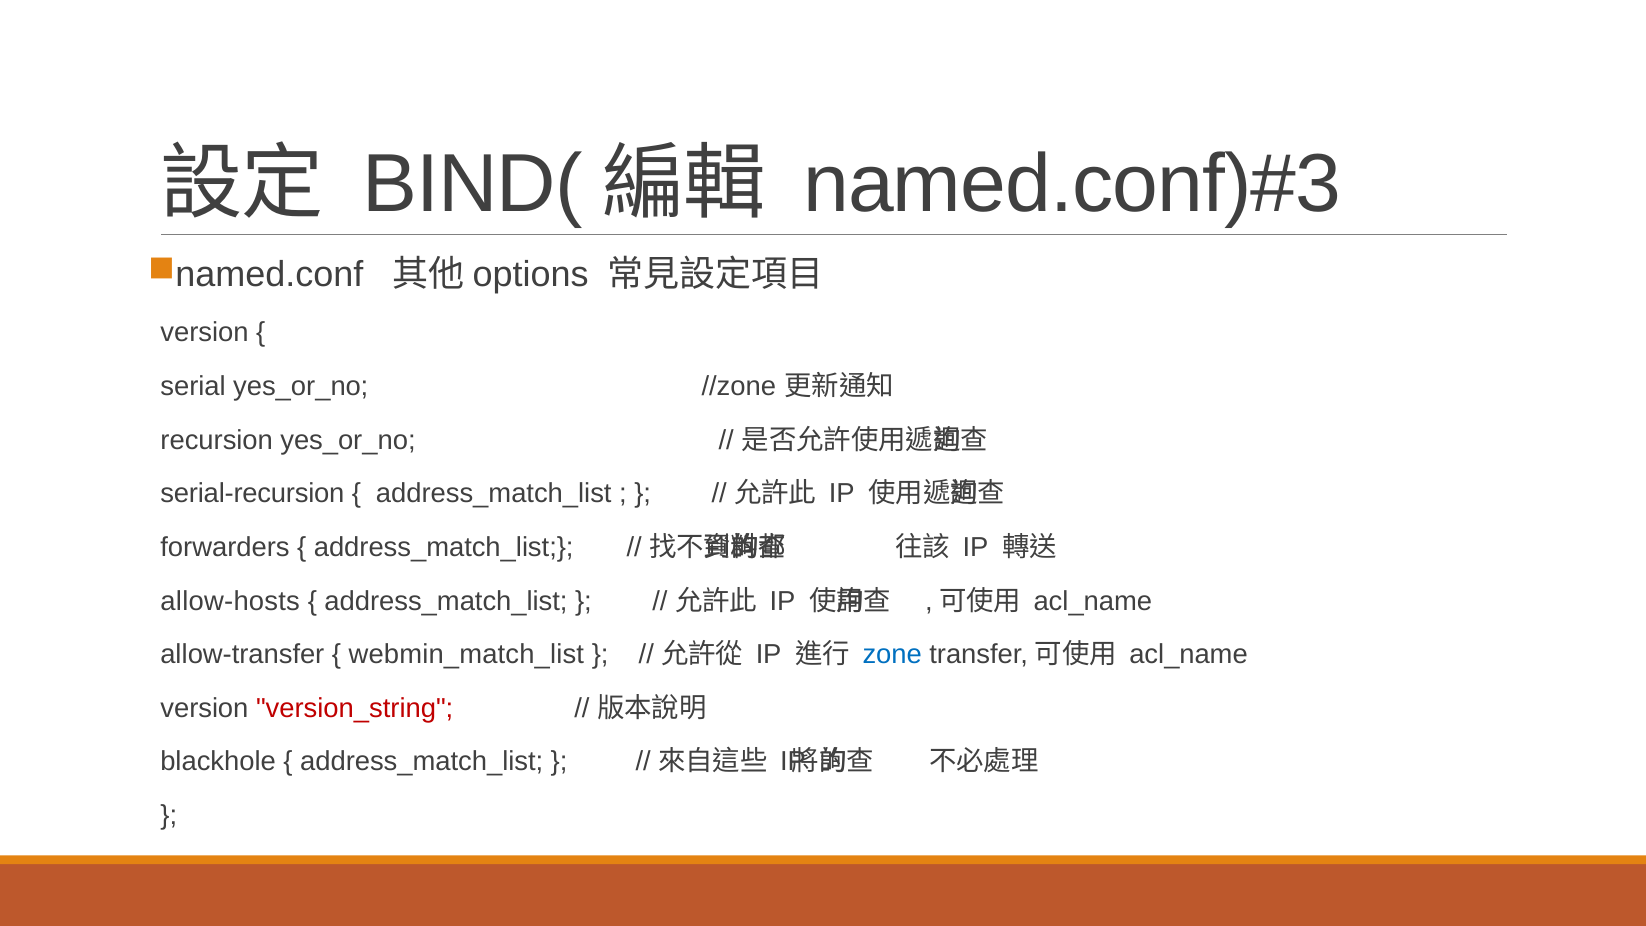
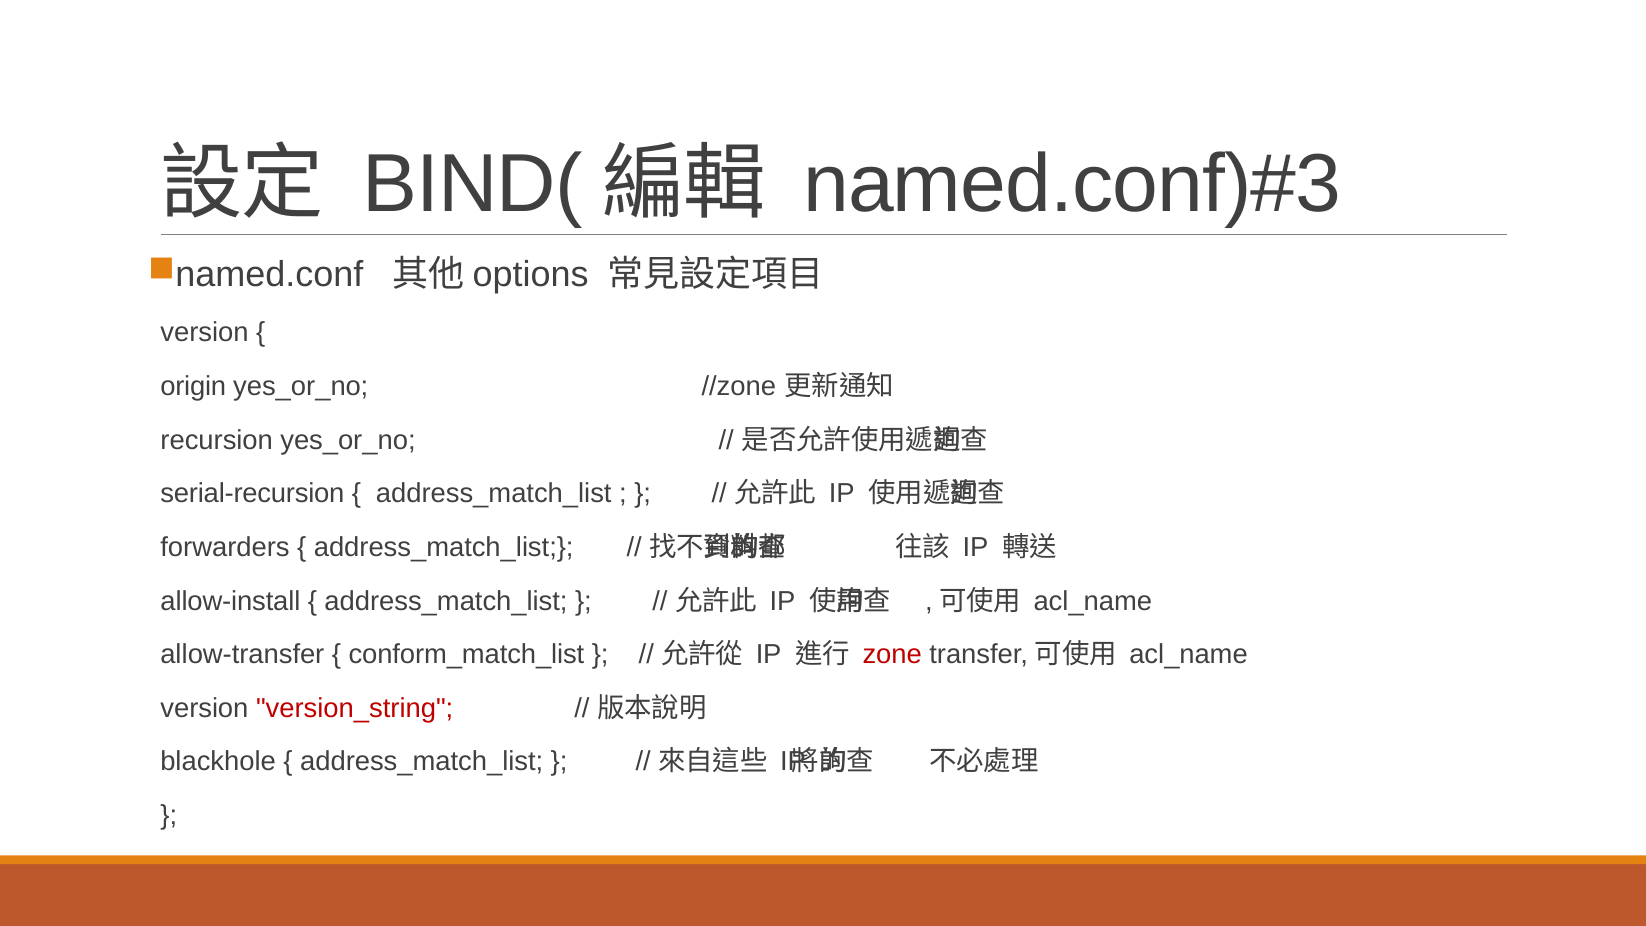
serial: serial -> origin (193, 386)
allow-hosts: allow-hosts -> allow-install (230, 601)
webmin_match_list: webmin_match_list -> conform_match_list (466, 655)
zone colour: blue -> red (892, 655)
